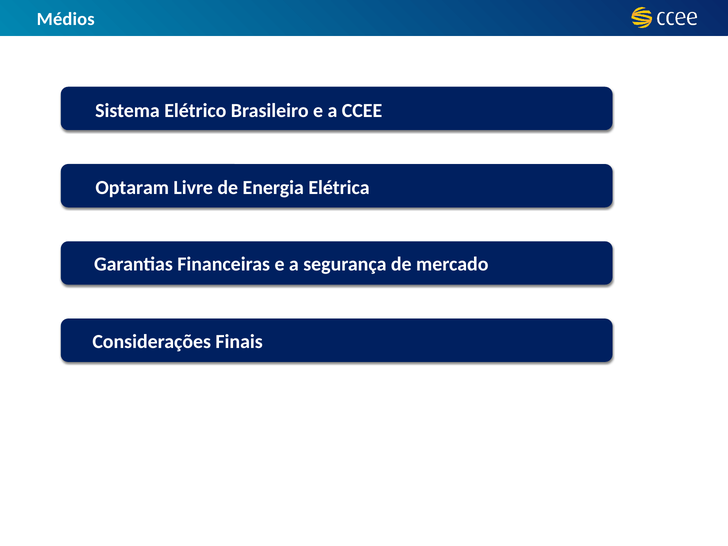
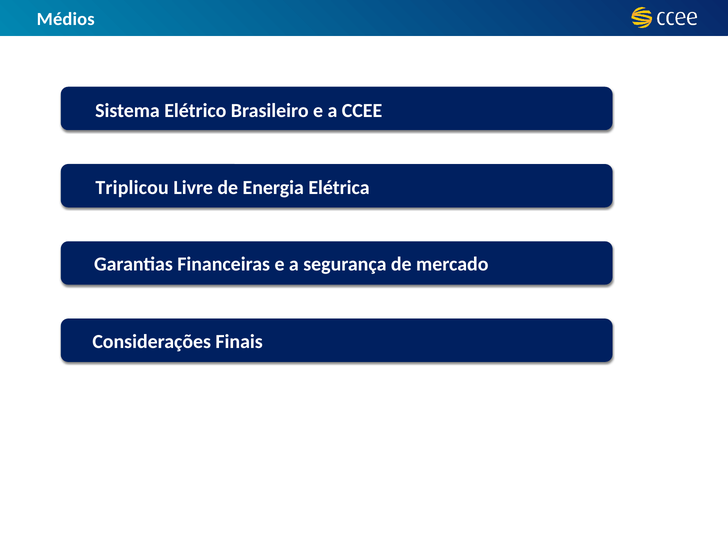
Optaram: Optaram -> Triplicou (132, 188)
